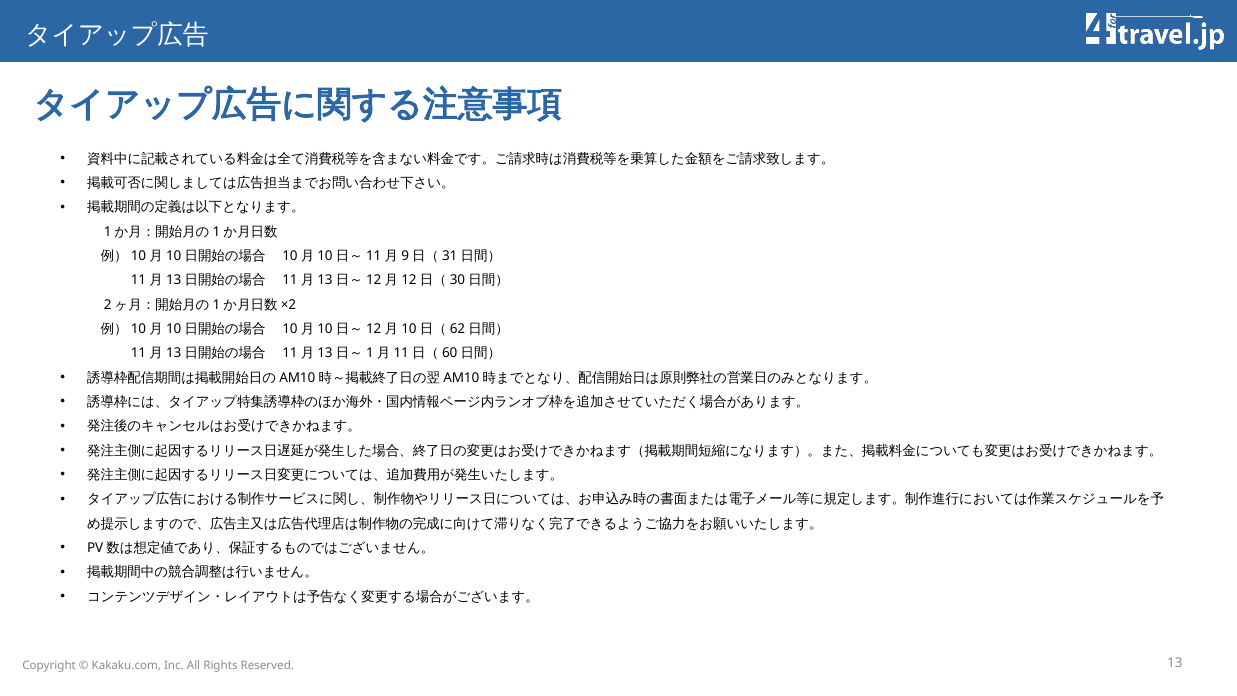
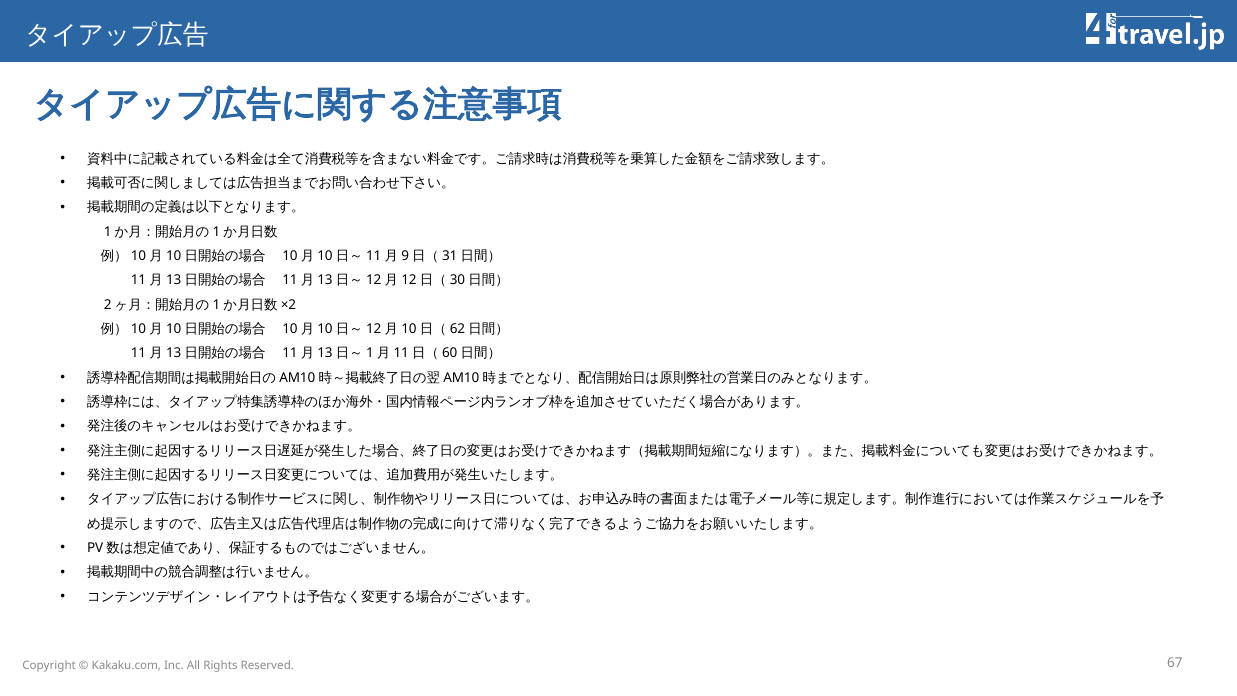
13: 13 -> 67 (1175, 663)
